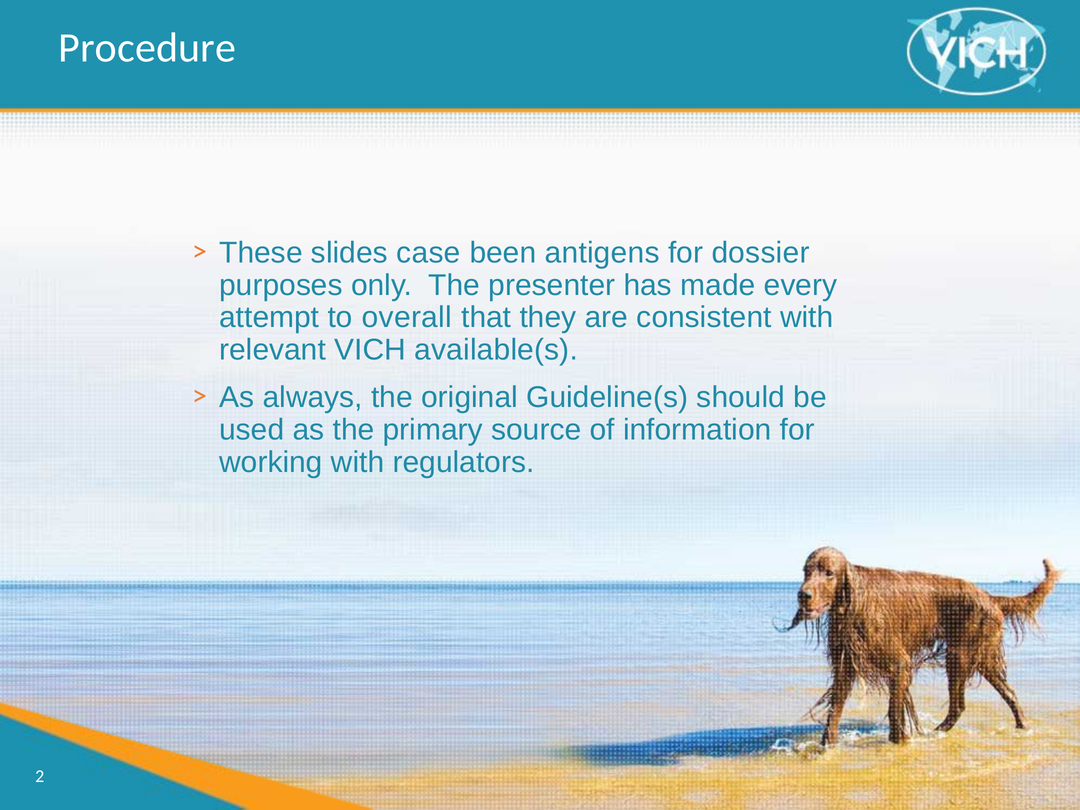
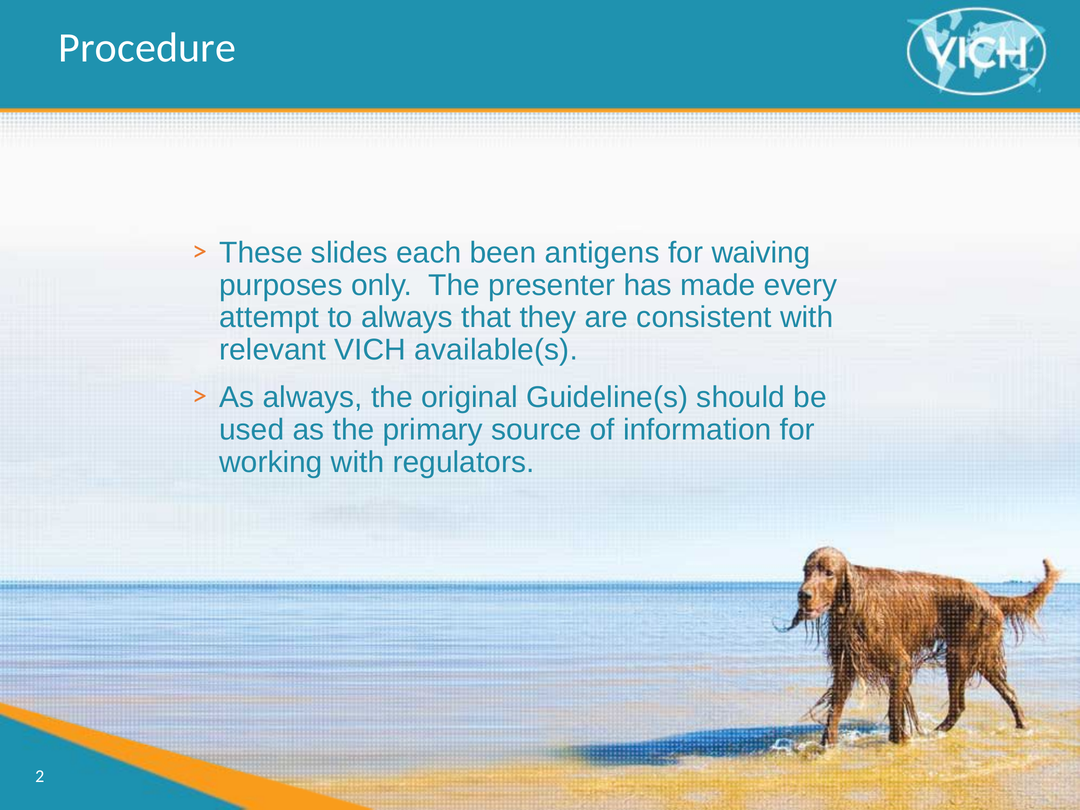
case: case -> each (429, 253)
dossier: dossier -> waiving (761, 253)
to overall: overall -> always (407, 318)
